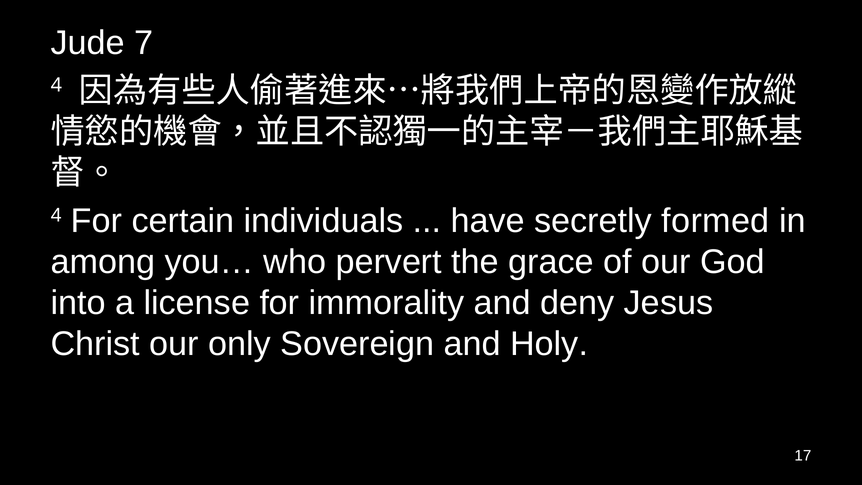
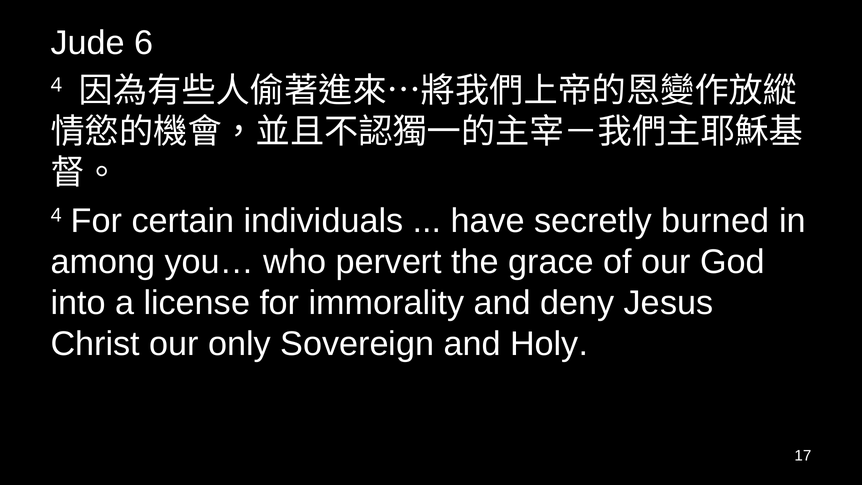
7: 7 -> 6 (144, 43)
formed: formed -> burned (715, 221)
